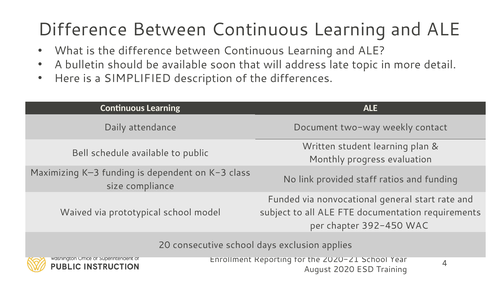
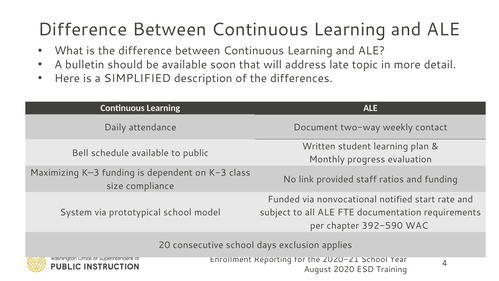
general: general -> notified (396, 199)
Waived: Waived -> System (76, 212)
392-450: 392-450 -> 392-590 (382, 225)
